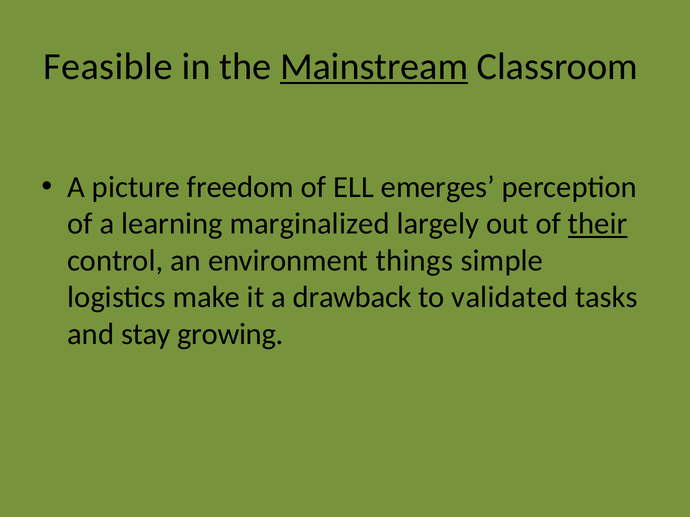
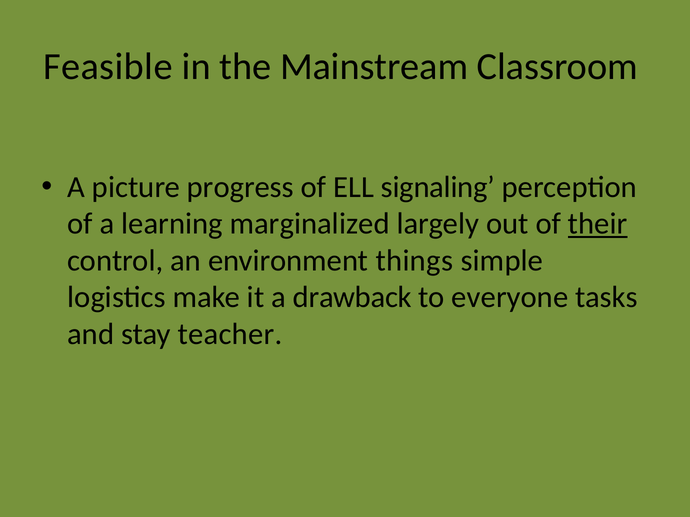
Mainstream underline: present -> none (374, 67)
freedom: freedom -> progress (240, 187)
emerges: emerges -> signaling (438, 187)
validated: validated -> everyone (510, 298)
growing: growing -> teacher (230, 334)
